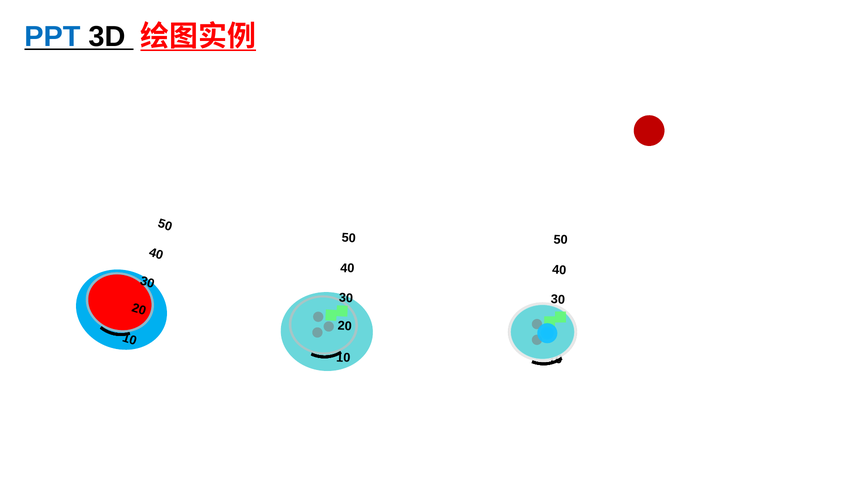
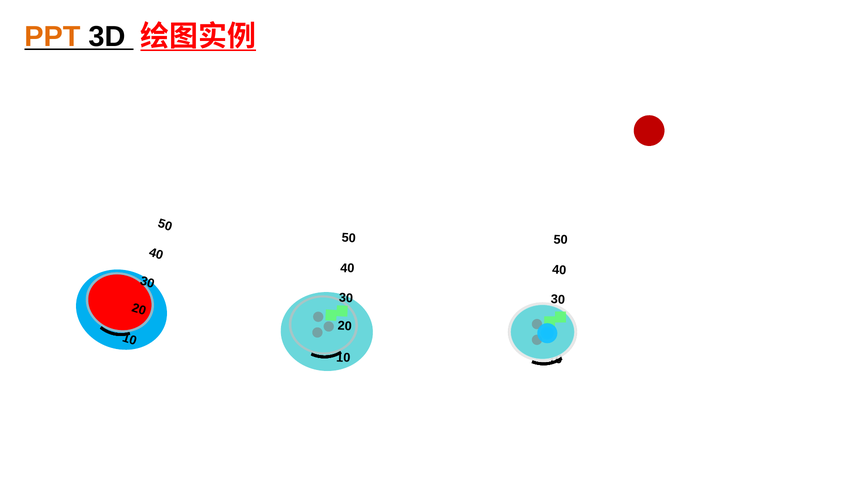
PPT colour: blue -> orange (52, 37)
